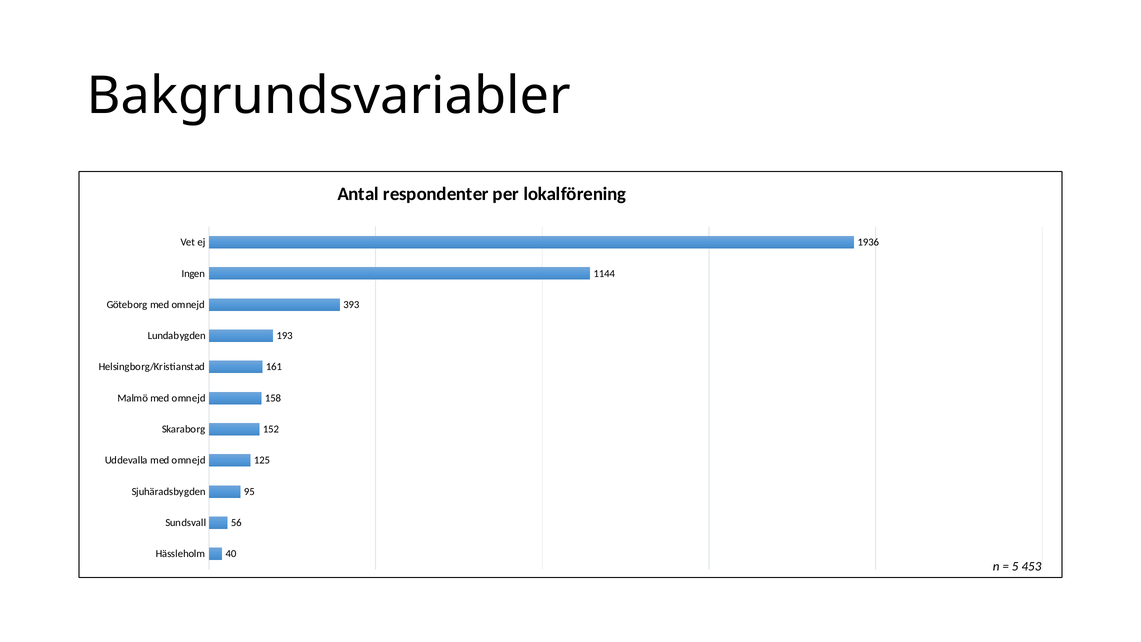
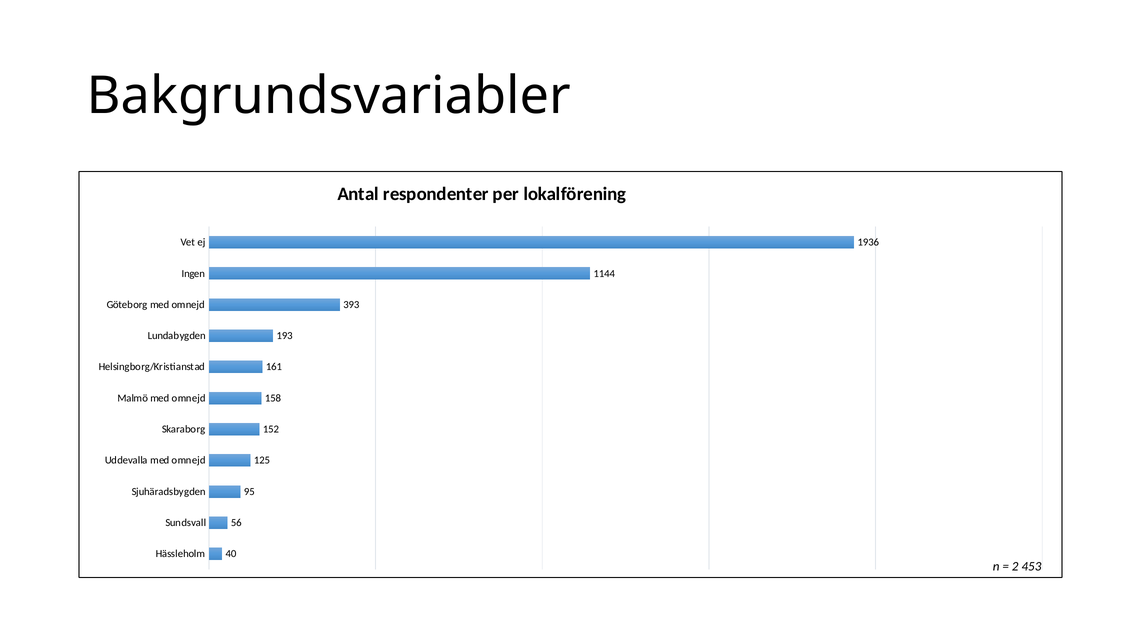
5: 5 -> 2 (1015, 566)
